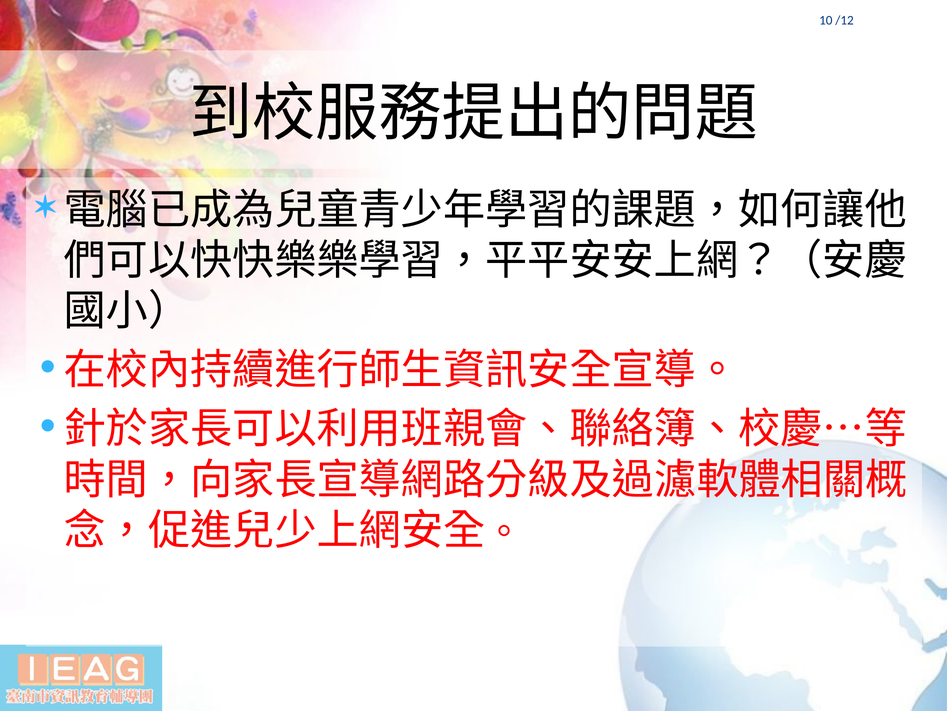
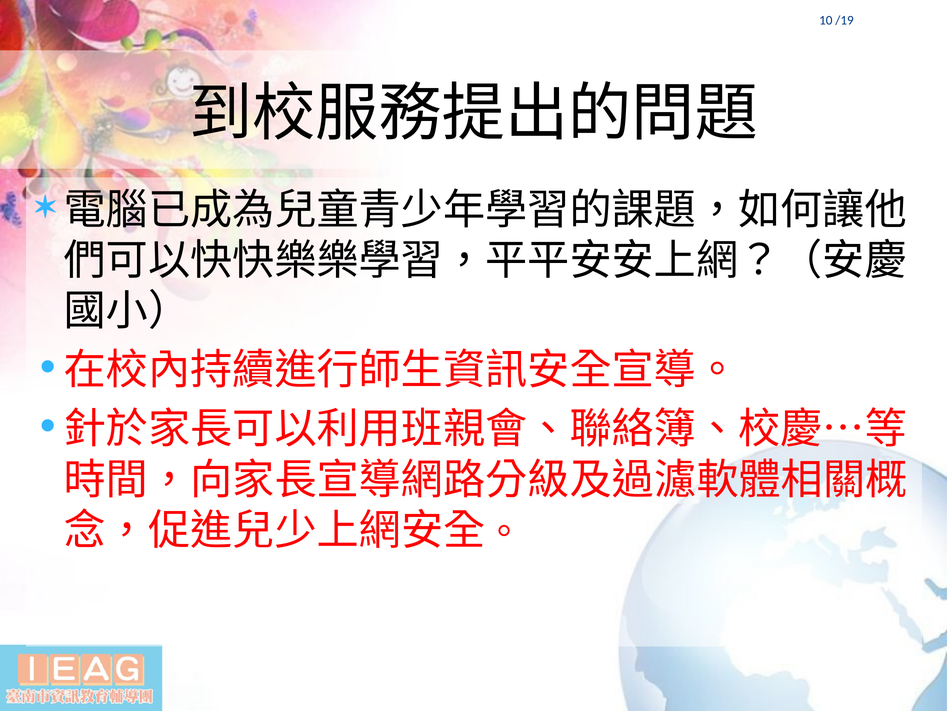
/12: /12 -> /19 (845, 20)
